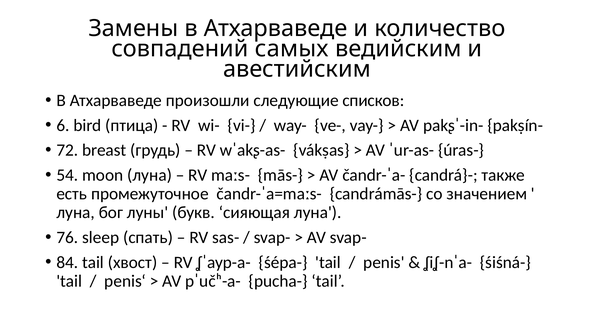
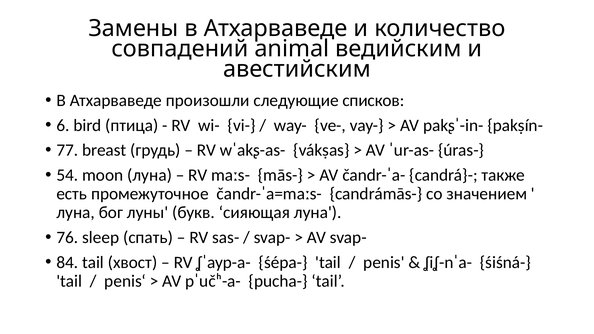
самых: самых -> animal (292, 49)
72: 72 -> 77 (67, 150)
